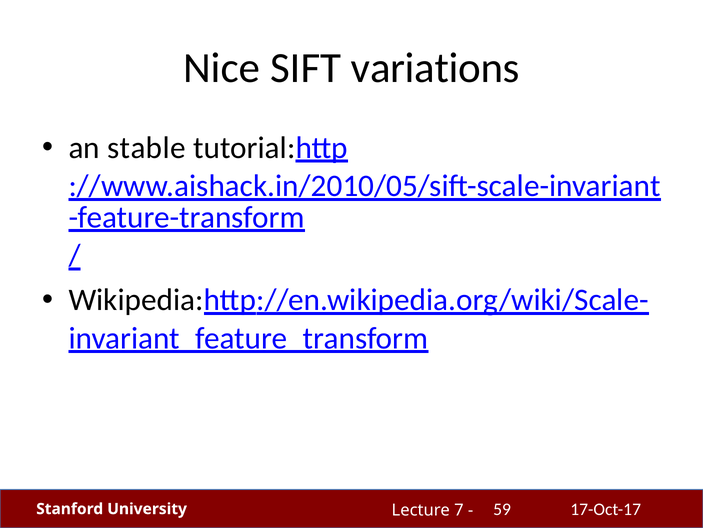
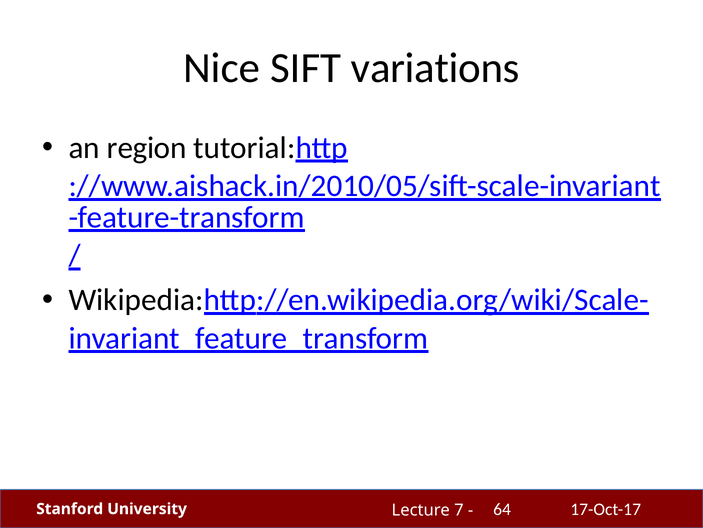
stable: stable -> region (147, 147)
59: 59 -> 64 (502, 509)
